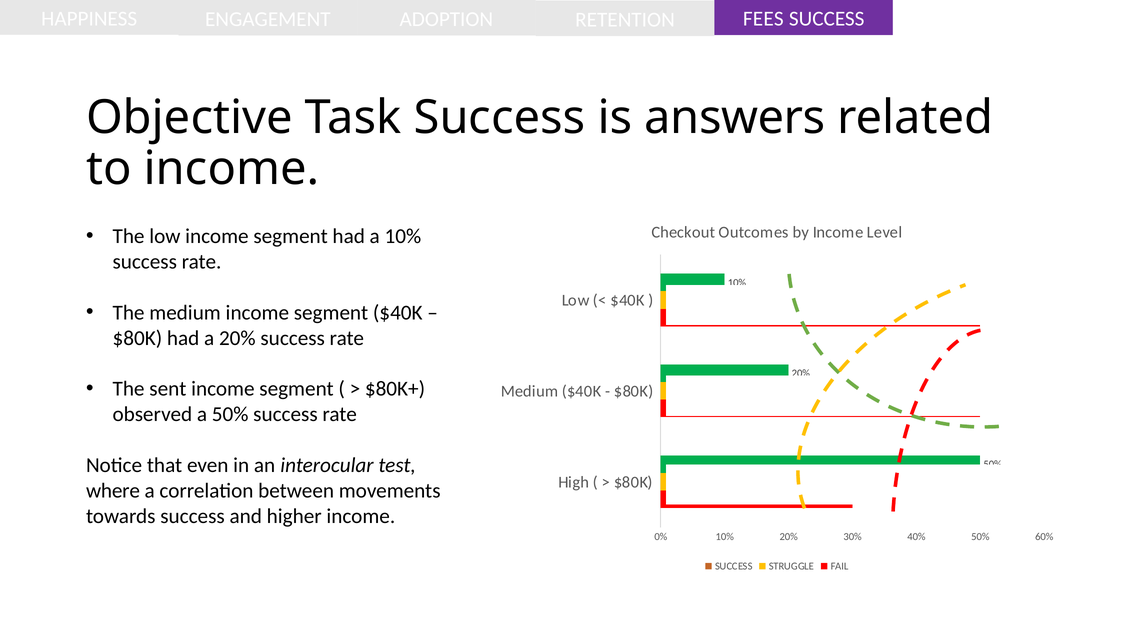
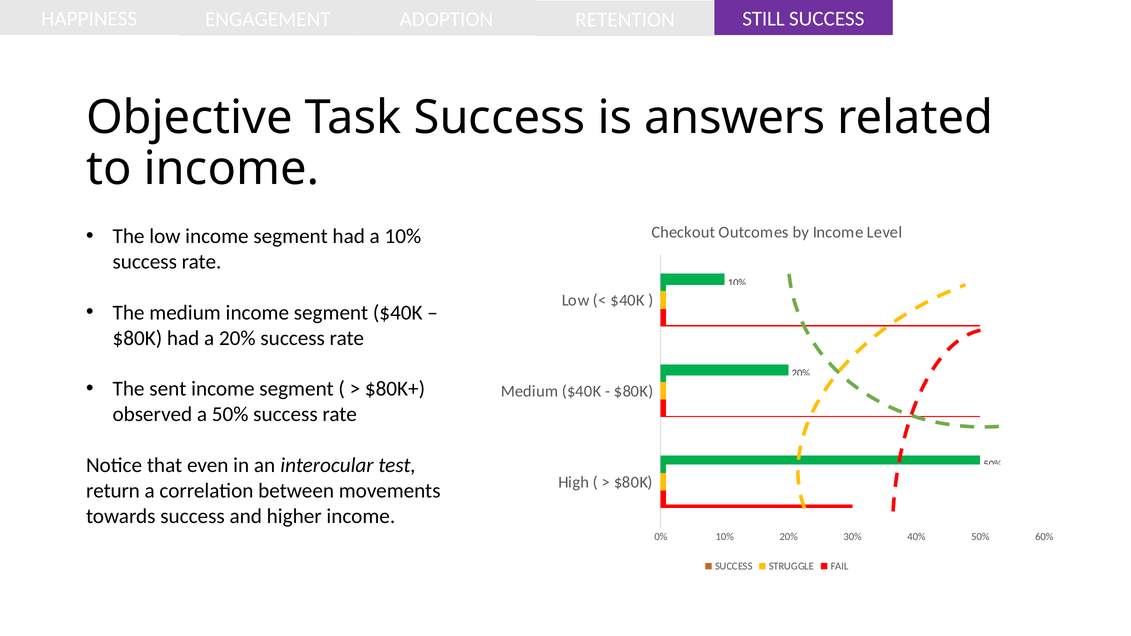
FEES: FEES -> STILL (764, 19)
where: where -> return (113, 491)
